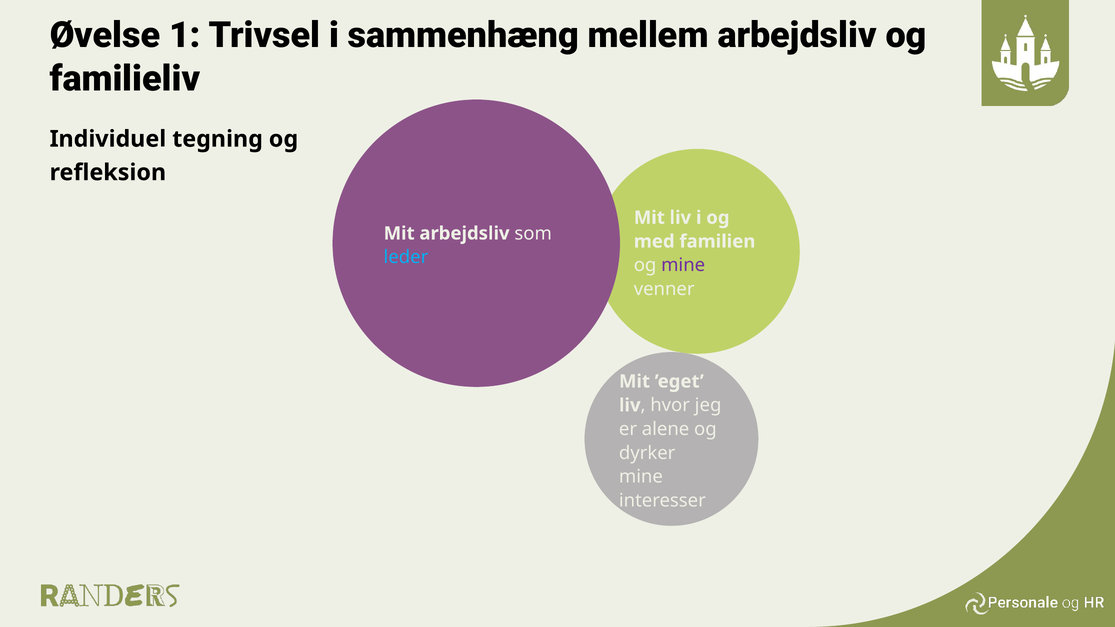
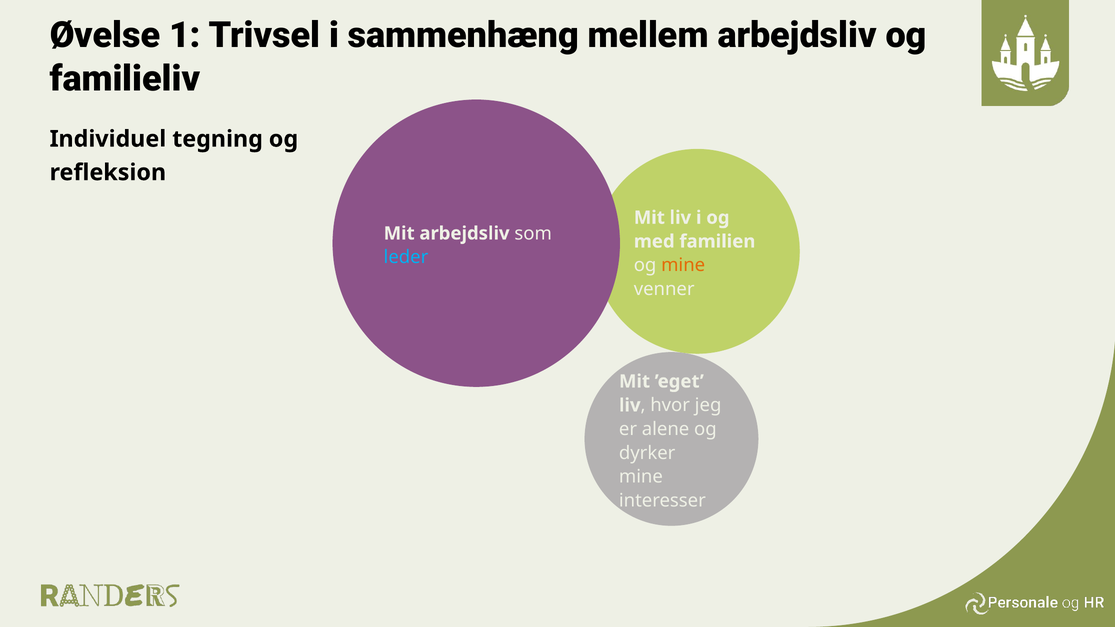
mine colour: purple -> orange (683, 265)
